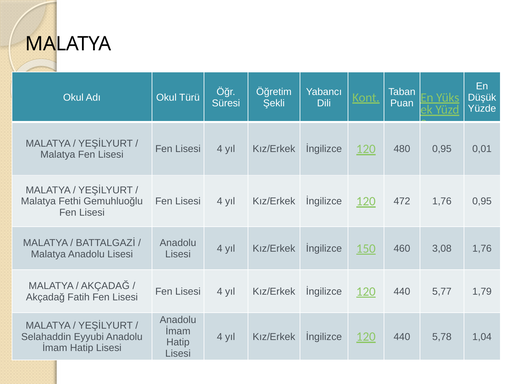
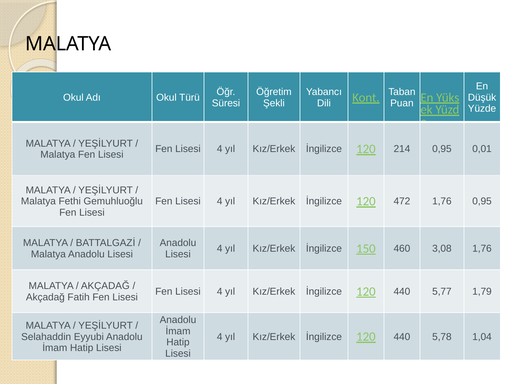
480: 480 -> 214 (402, 149)
